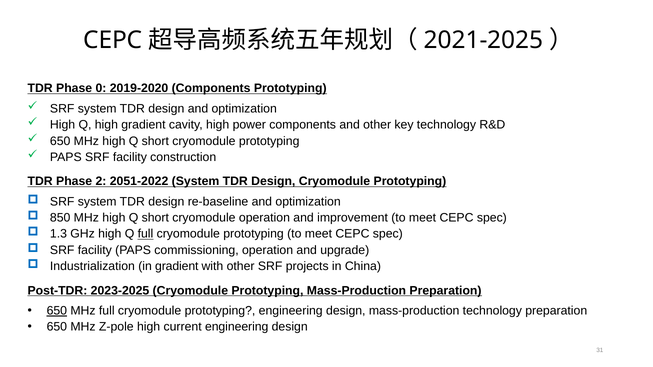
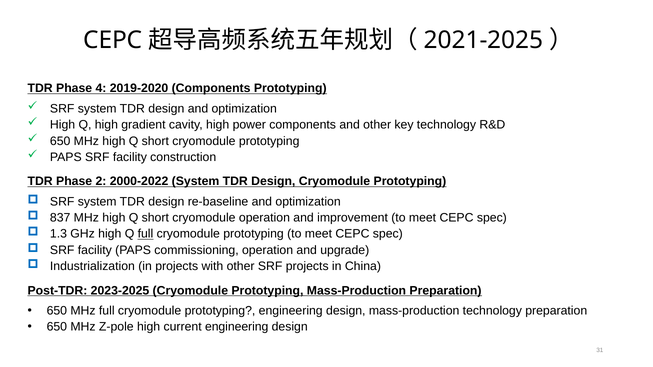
0: 0 -> 4 (101, 89)
2051-2022: 2051-2022 -> 2000-2022 (139, 182)
850: 850 -> 837 (60, 218)
in gradient: gradient -> projects (177, 266)
650 underline: present -> none (57, 311)
